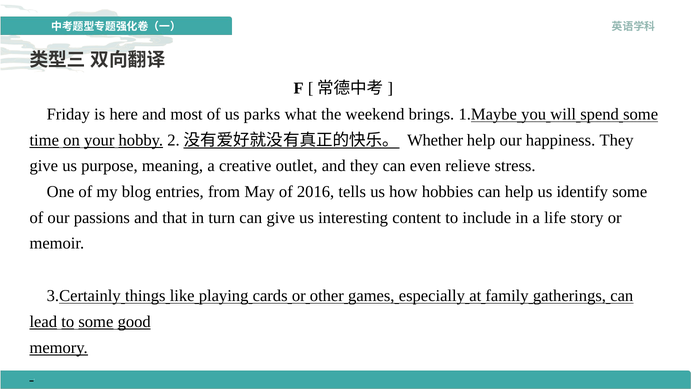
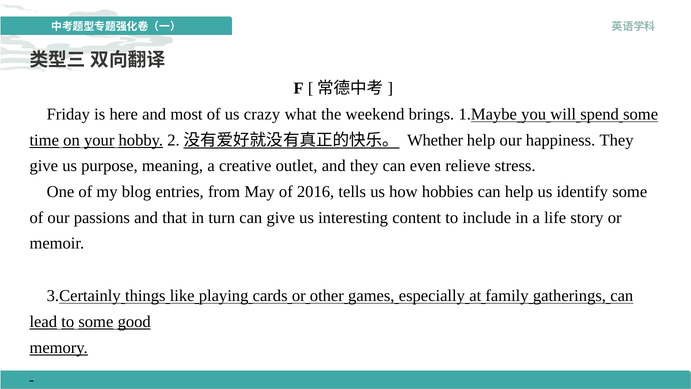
parks: parks -> crazy (262, 114)
